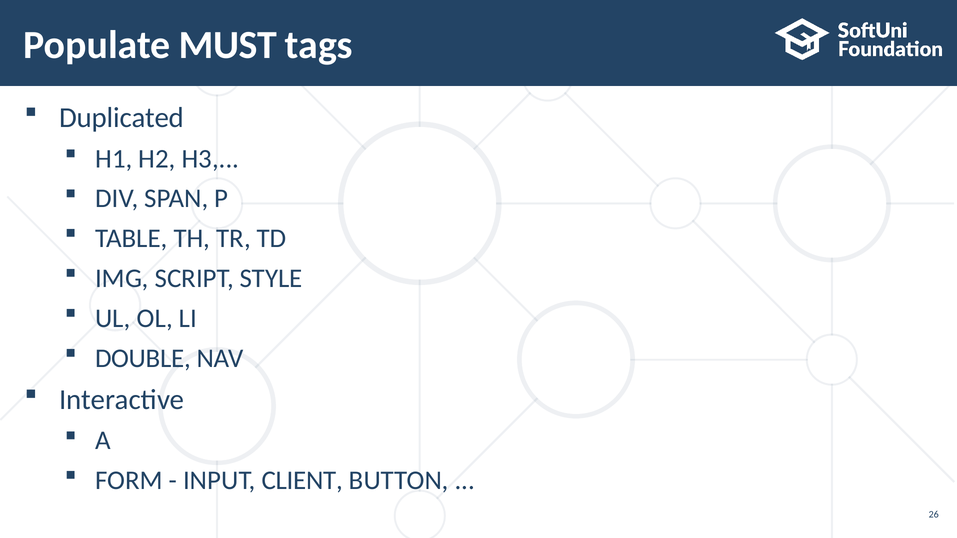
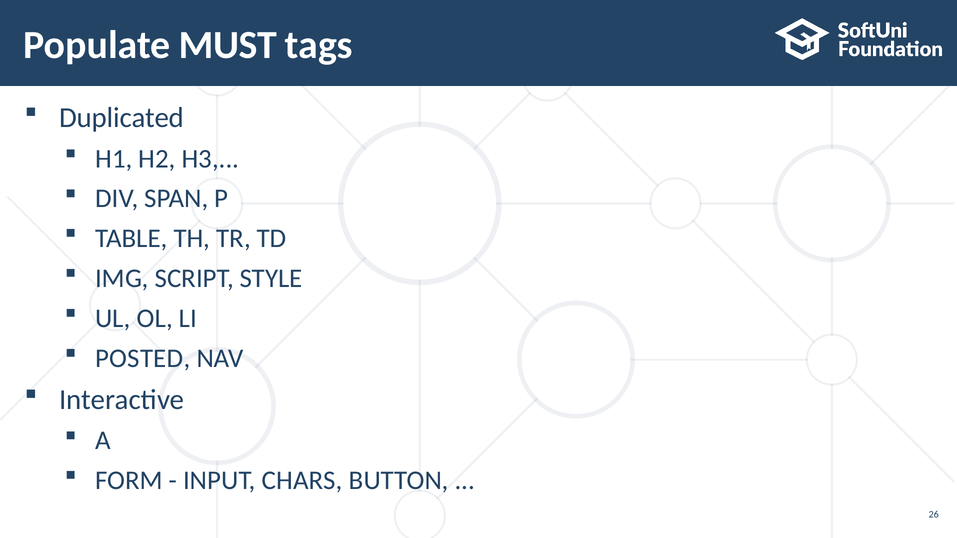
DOUBLE: DOUBLE -> POSTED (143, 359)
CLIENT: CLIENT -> CHARS (302, 481)
